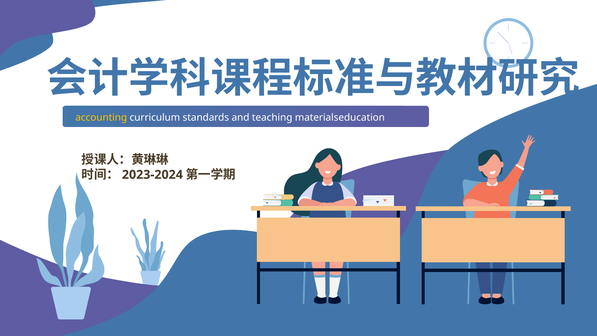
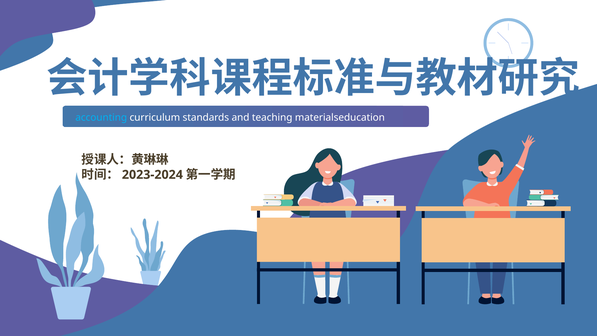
accounting colour: yellow -> light blue (101, 117)
